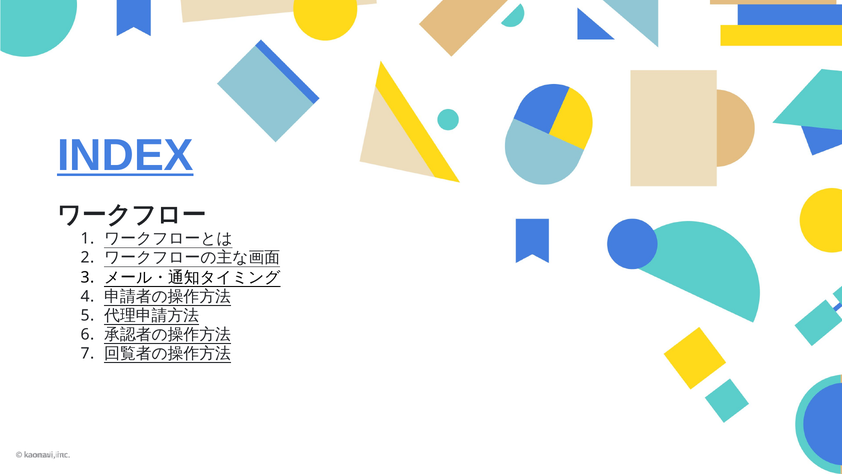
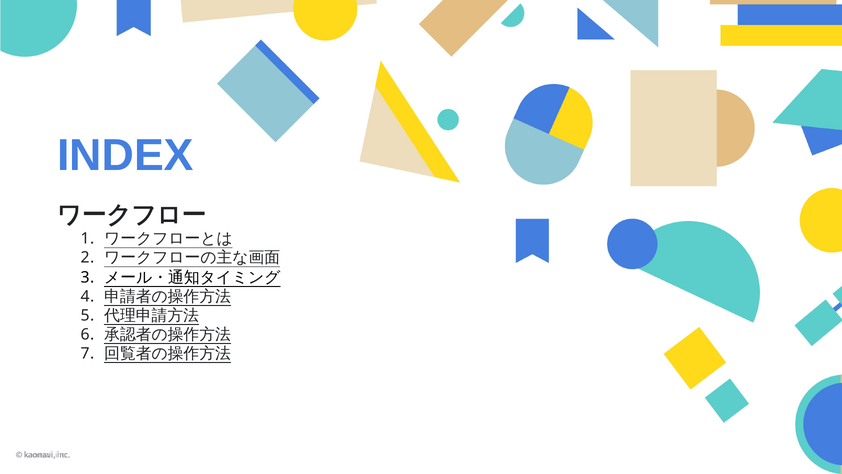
INDEX underline: present -> none (125, 155)
